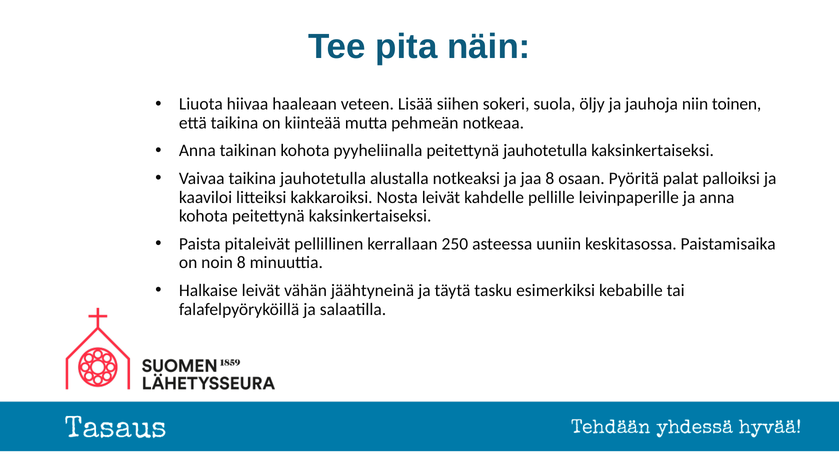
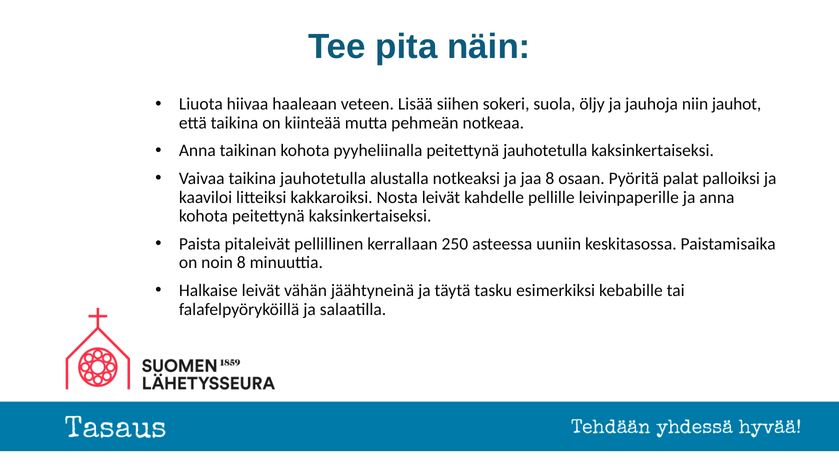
toinen: toinen -> jauhot (737, 104)
